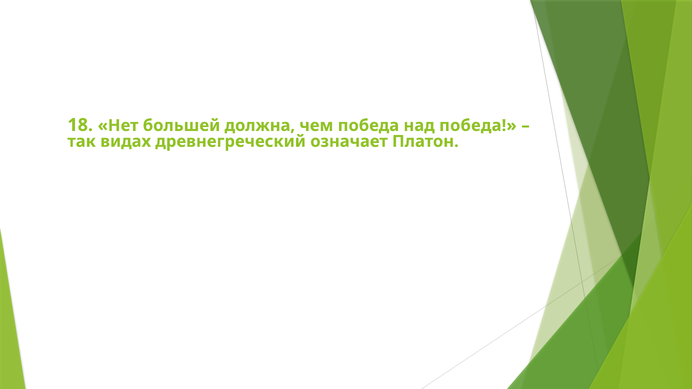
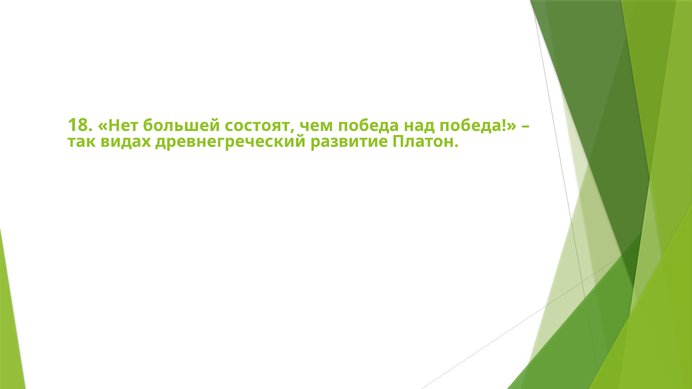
должна: должна -> состоят (260, 126)
означает: означает -> развитие (349, 141)
